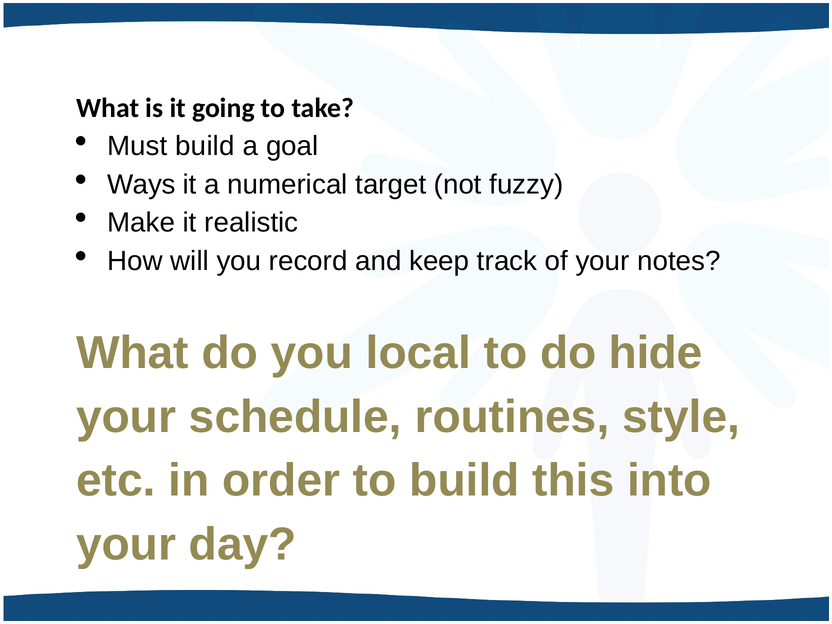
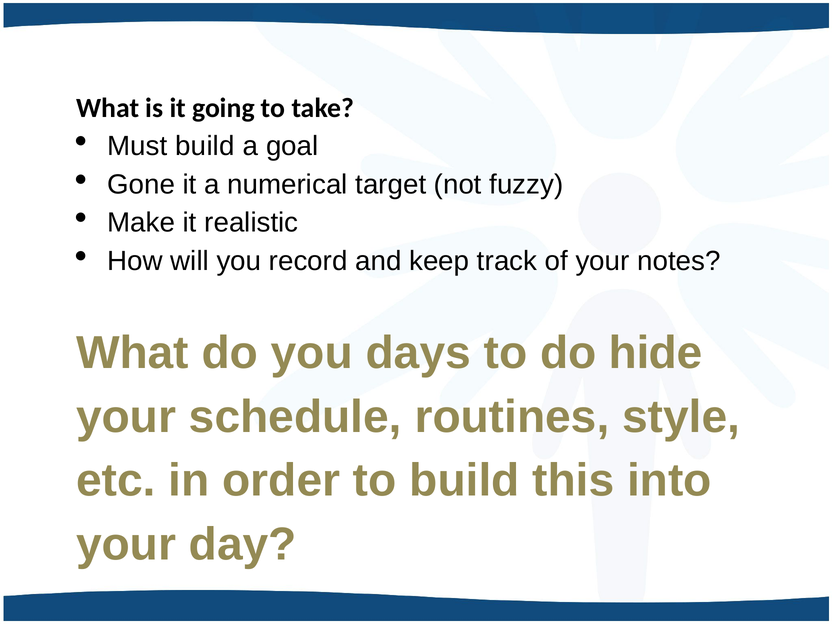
Ways: Ways -> Gone (141, 184)
local: local -> days (418, 353)
